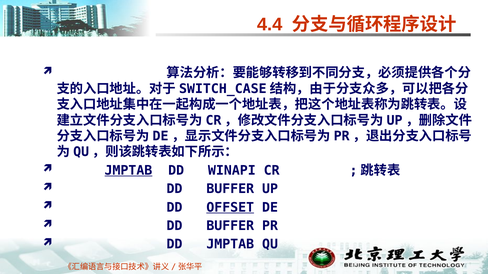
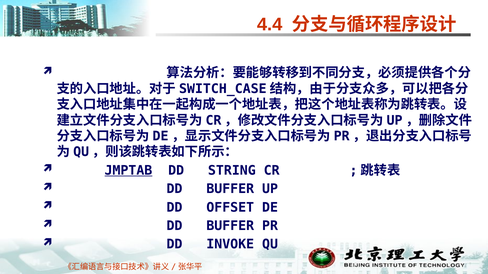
WINAPI: WINAPI -> STRING (232, 171)
OFFSET underline: present -> none (230, 208)
DD JMPTAB: JMPTAB -> INVOKE (230, 245)
